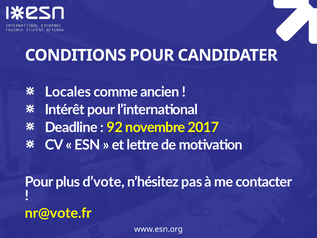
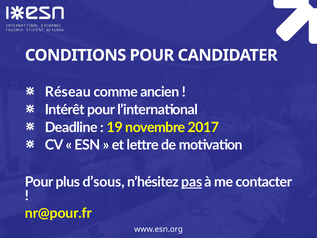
Locales: Locales -> Réseau (68, 92)
92: 92 -> 19 (115, 127)
d’vote: d’vote -> d’sous (104, 182)
pas underline: none -> present (192, 182)
nr@vote.fr: nr@vote.fr -> nr@pour.fr (58, 213)
